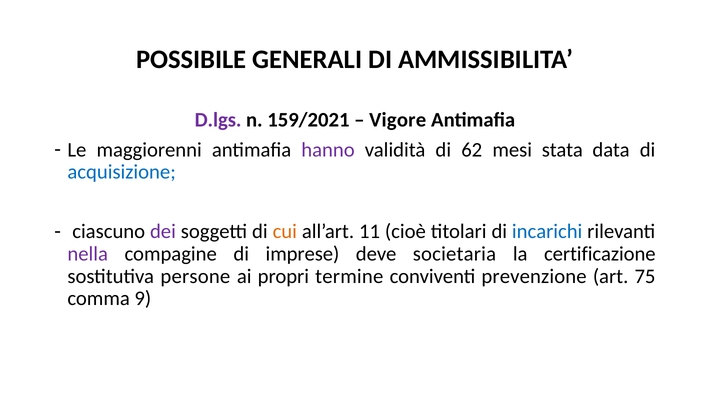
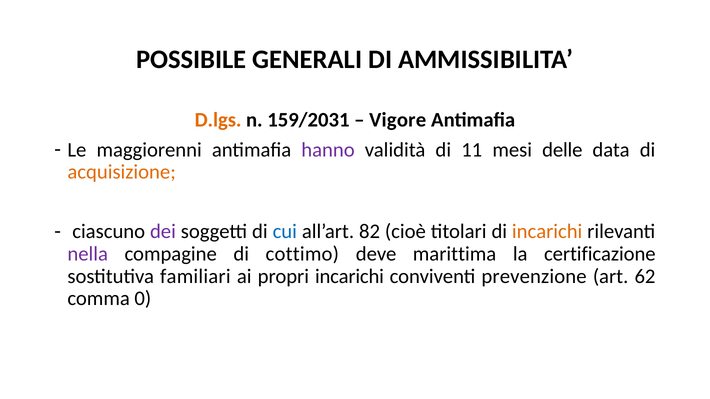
D.lgs colour: purple -> orange (218, 120)
159/2021: 159/2021 -> 159/2031 (308, 120)
62: 62 -> 11 (472, 150)
stata: stata -> delle (562, 150)
acquisizione colour: blue -> orange (122, 172)
cui colour: orange -> blue (285, 232)
11: 11 -> 82 (370, 232)
incarichi colour: blue -> orange (547, 232)
imprese: imprese -> cottimo (302, 254)
societaria: societaria -> marittima (455, 254)
persone: persone -> familiari (195, 276)
propri termine: termine -> incarichi (349, 276)
75: 75 -> 62 (645, 276)
9: 9 -> 0 (143, 299)
